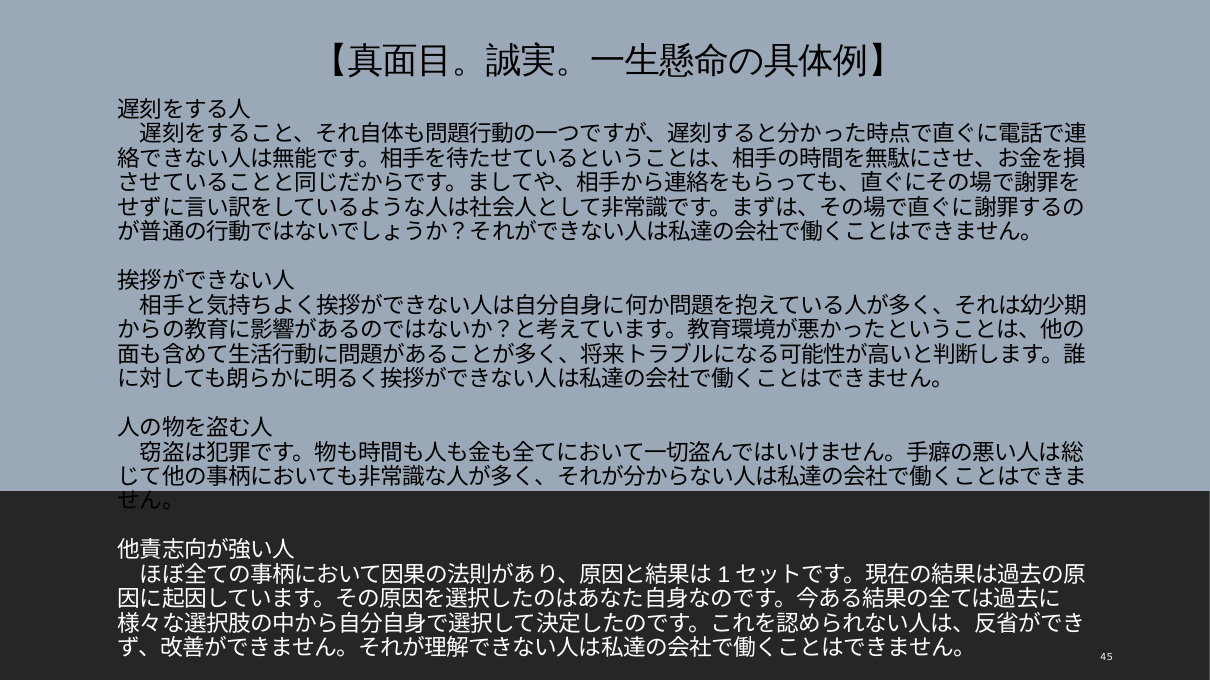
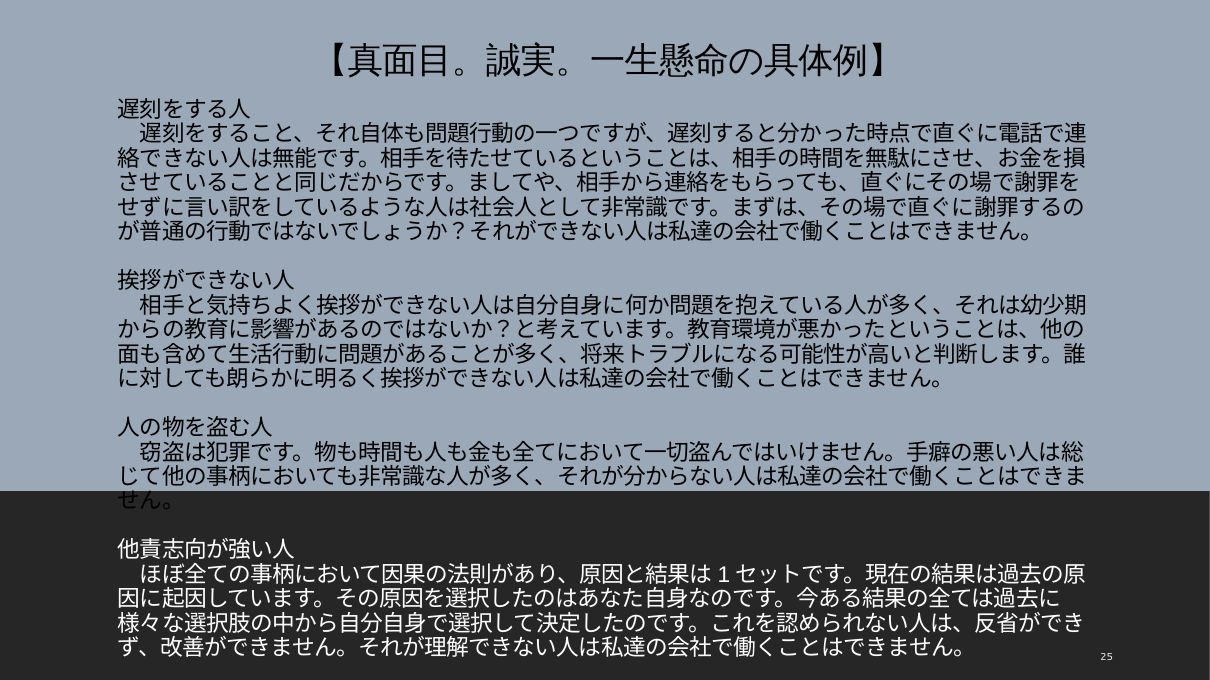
45: 45 -> 25 (1107, 657)
